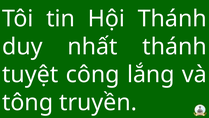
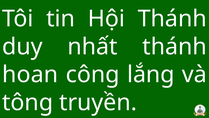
tuyệt: tuyệt -> hoan (30, 74)
